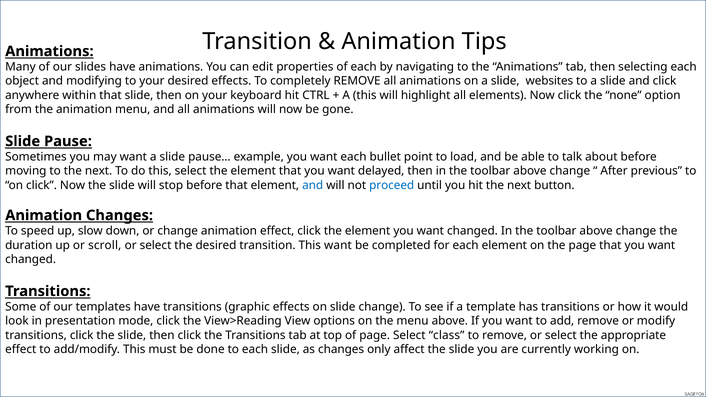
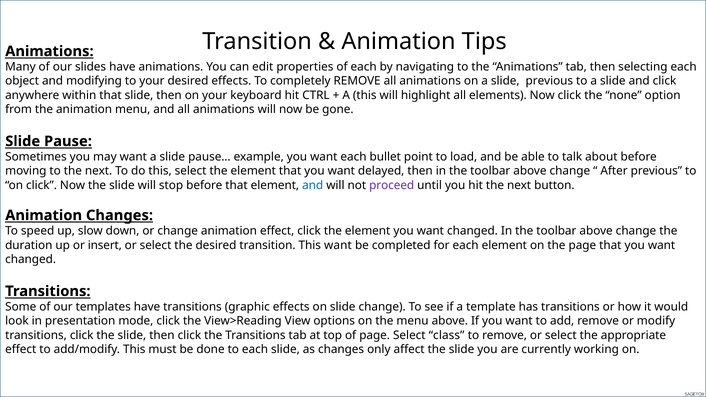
slide websites: websites -> previous (549, 81)
proceed colour: blue -> purple (392, 185)
scroll: scroll -> insert (105, 245)
